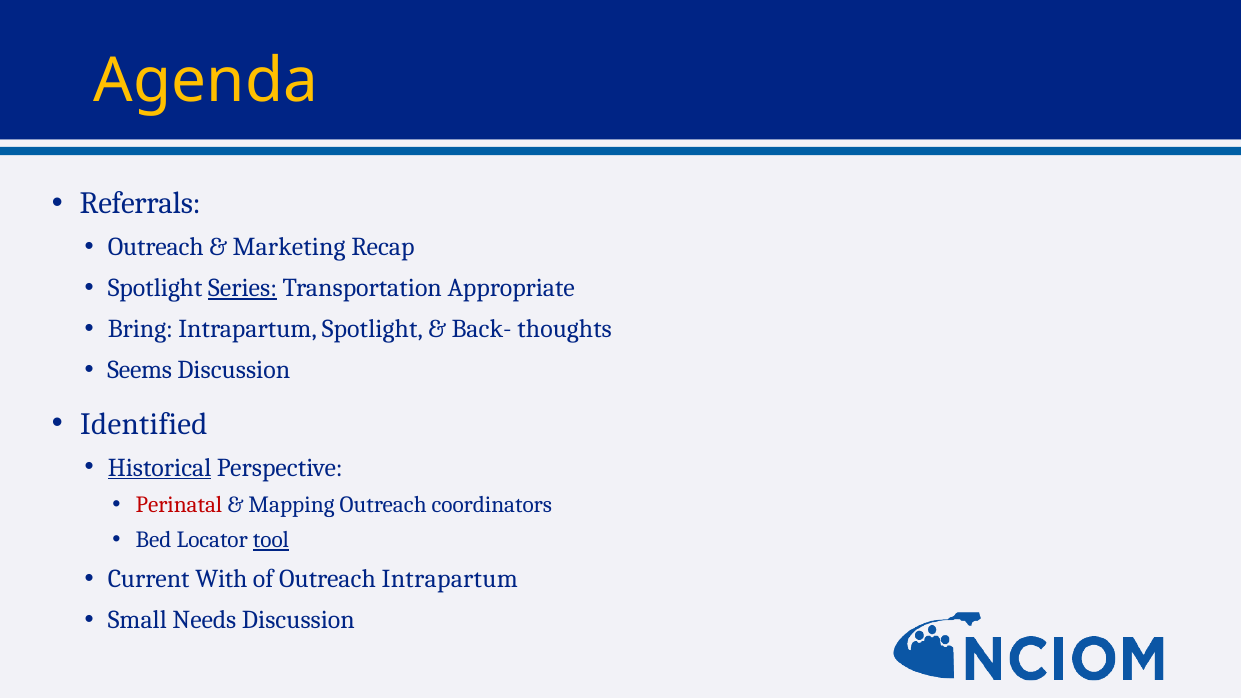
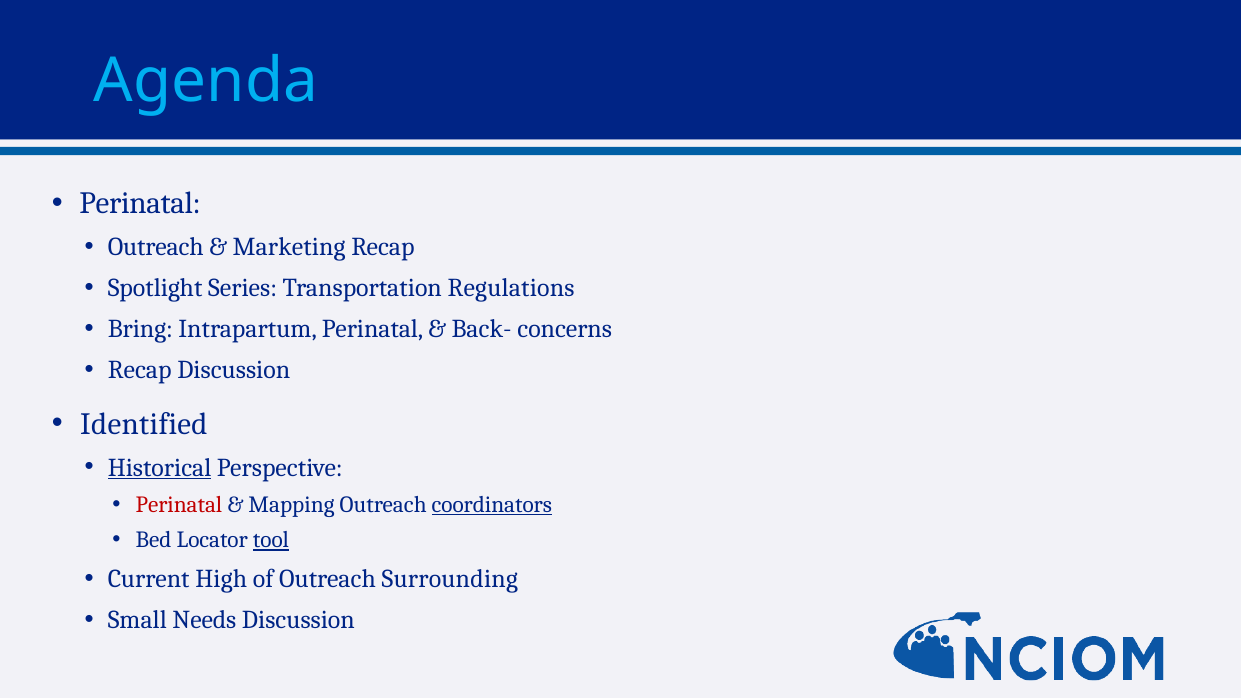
Agenda colour: yellow -> light blue (206, 81)
Referrals: Referrals -> Perinatal (140, 203)
Series underline: present -> none (243, 288)
Appropriate: Appropriate -> Regulations (511, 288)
Intrapartum Spotlight: Spotlight -> Perinatal (372, 329)
thoughts: thoughts -> concerns (565, 329)
Seems: Seems -> Recap (140, 370)
coordinators underline: none -> present (492, 504)
With: With -> High (221, 579)
Outreach Intrapartum: Intrapartum -> Surrounding (450, 579)
